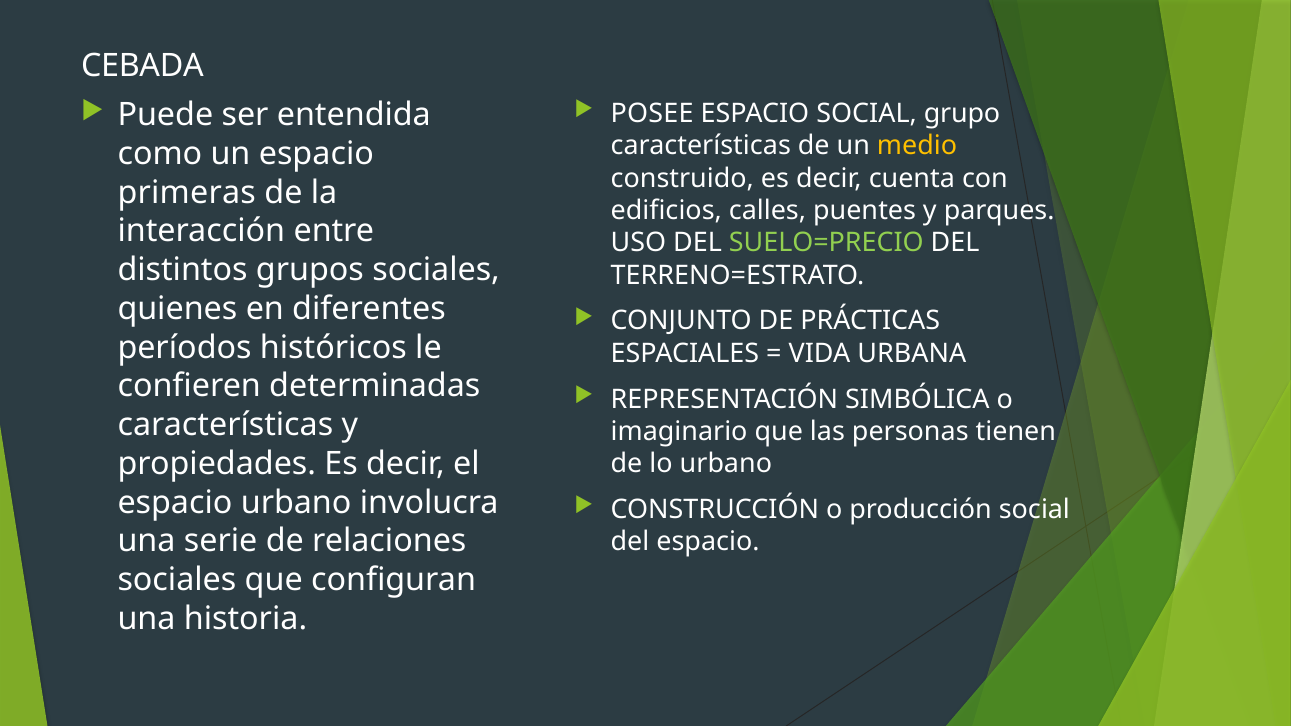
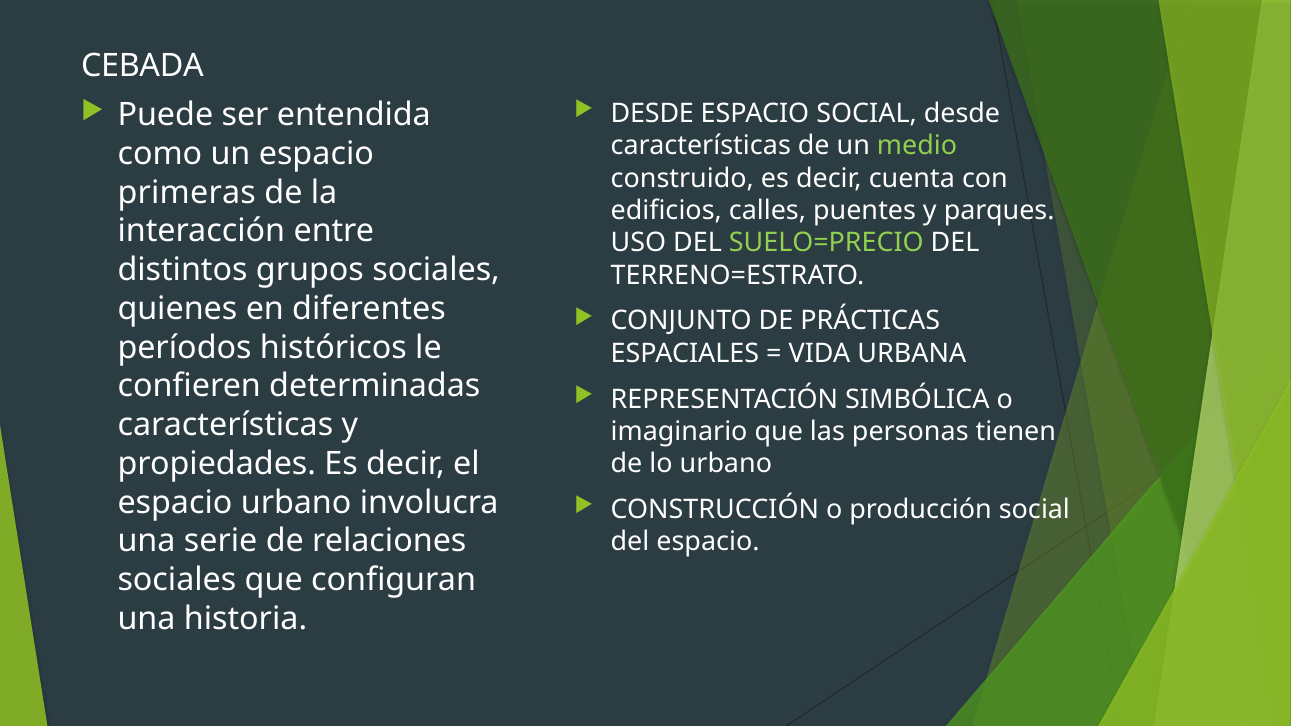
POSEE: POSEE -> DESDE (652, 114)
SOCIAL grupo: grupo -> desde (962, 114)
medio colour: yellow -> light green (917, 146)
